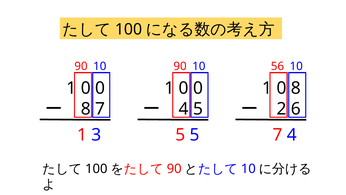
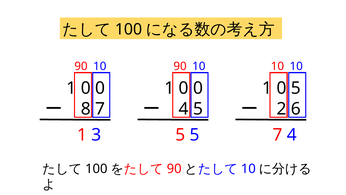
90 10 56: 56 -> 10 (277, 66)
0 8: 8 -> 5 (296, 88)
